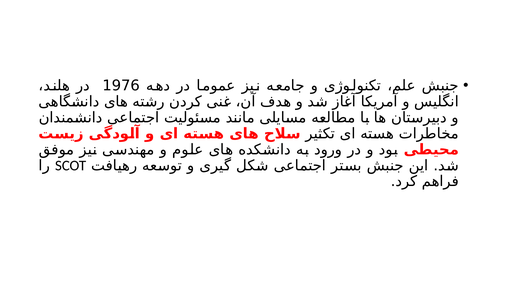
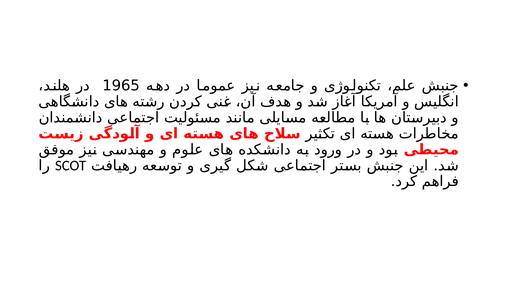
1976: 1976 -> 1965 (121, 86)
